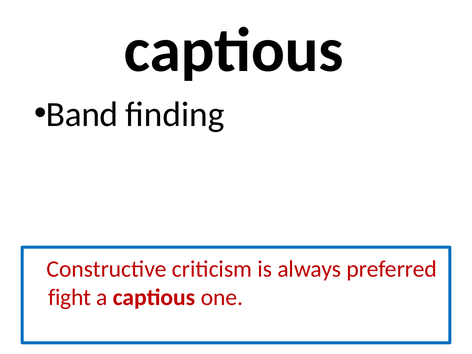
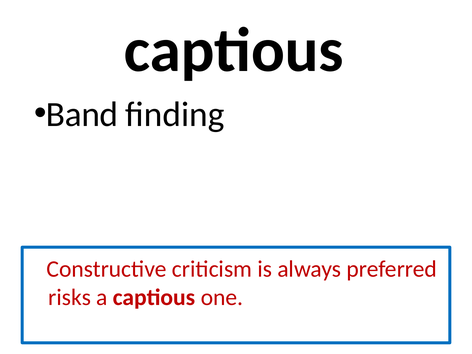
fight: fight -> risks (70, 297)
